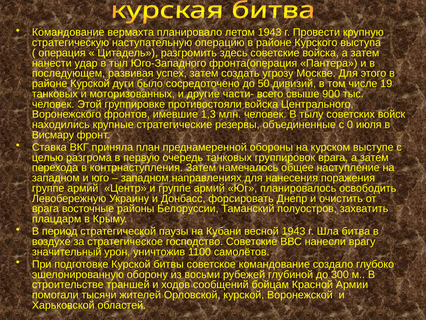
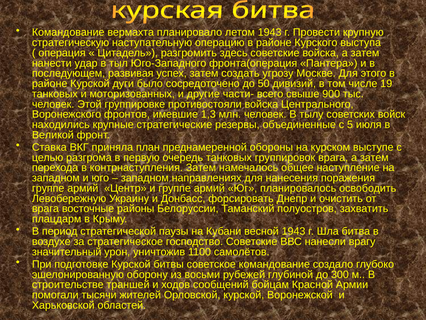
0: 0 -> 5 (350, 124)
Висмару: Висмару -> Великой (53, 135)
